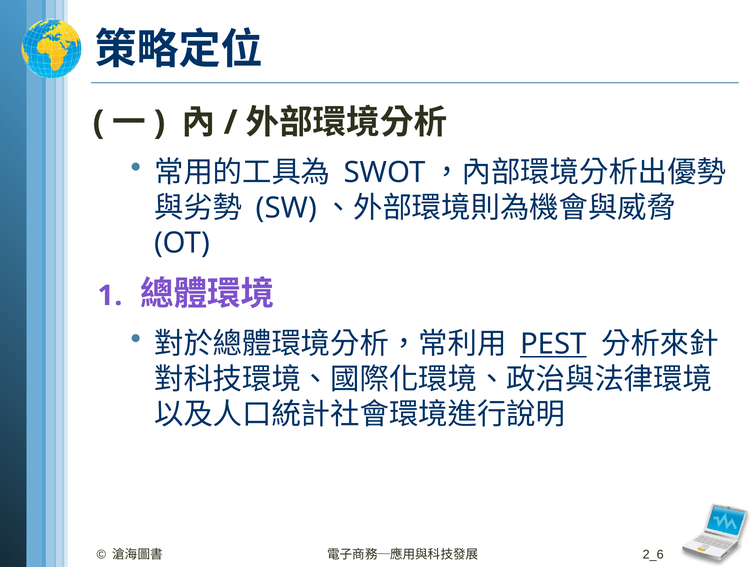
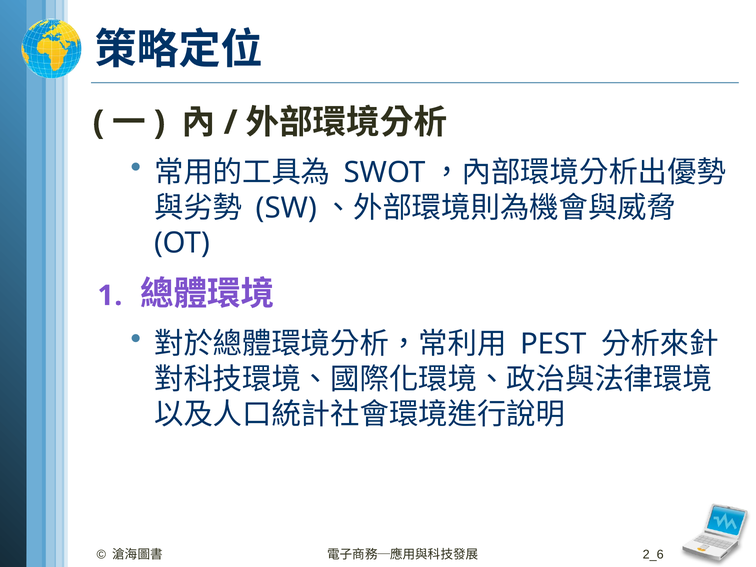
PEST underline: present -> none (553, 344)
